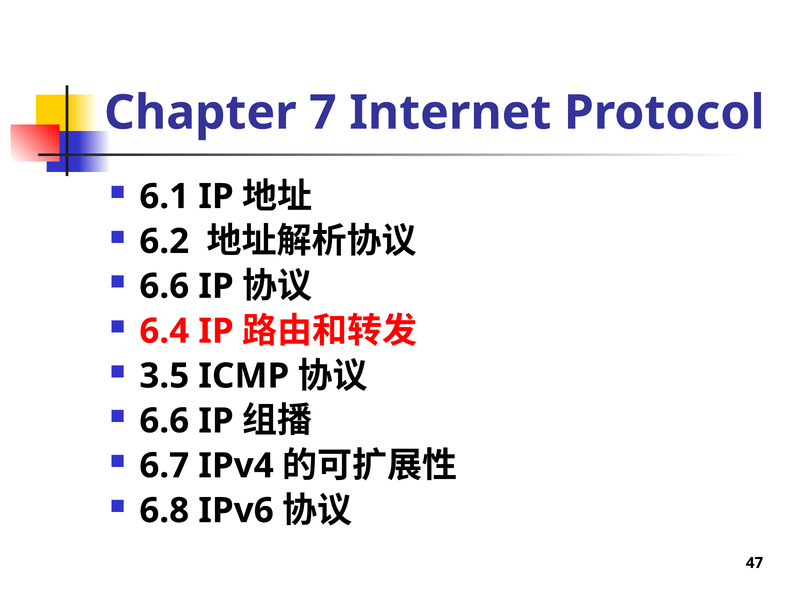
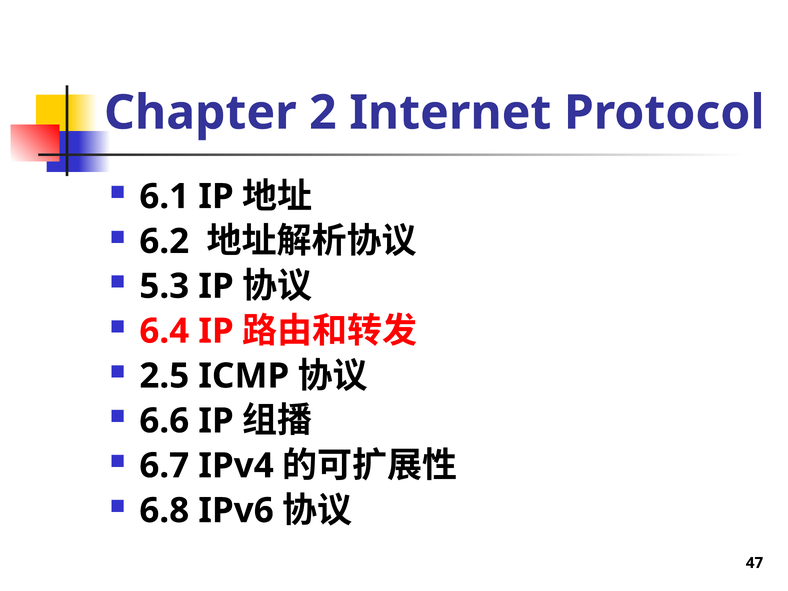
7: 7 -> 2 (323, 113)
6.6: 6.6 -> 5.3 (164, 286)
3.5: 3.5 -> 2.5 (164, 376)
